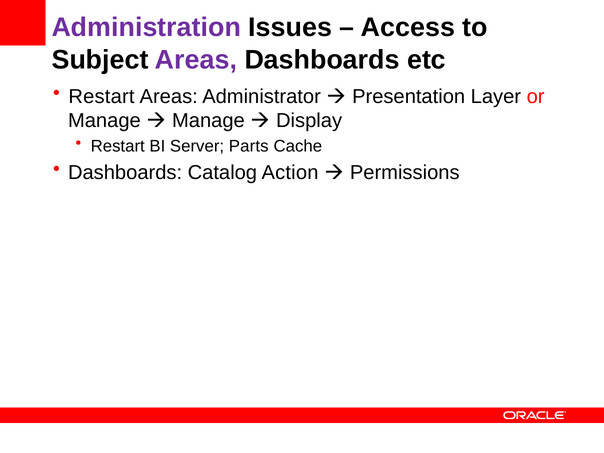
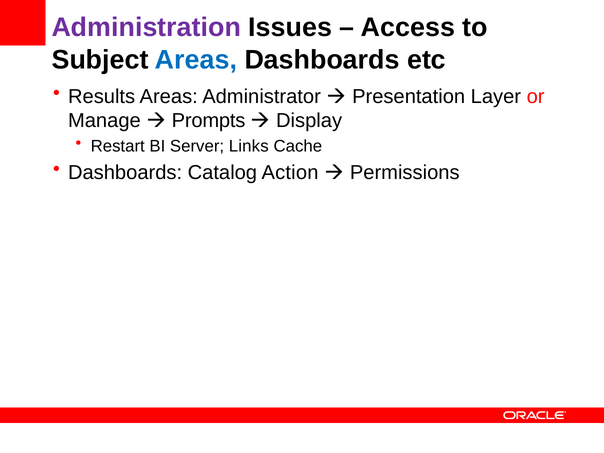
Areas colour: purple -> blue (196, 60)
Restart: Restart -> Results (102, 97)
Manage: Manage -> Prompts (209, 121)
Parts: Parts -> Links (249, 146)
